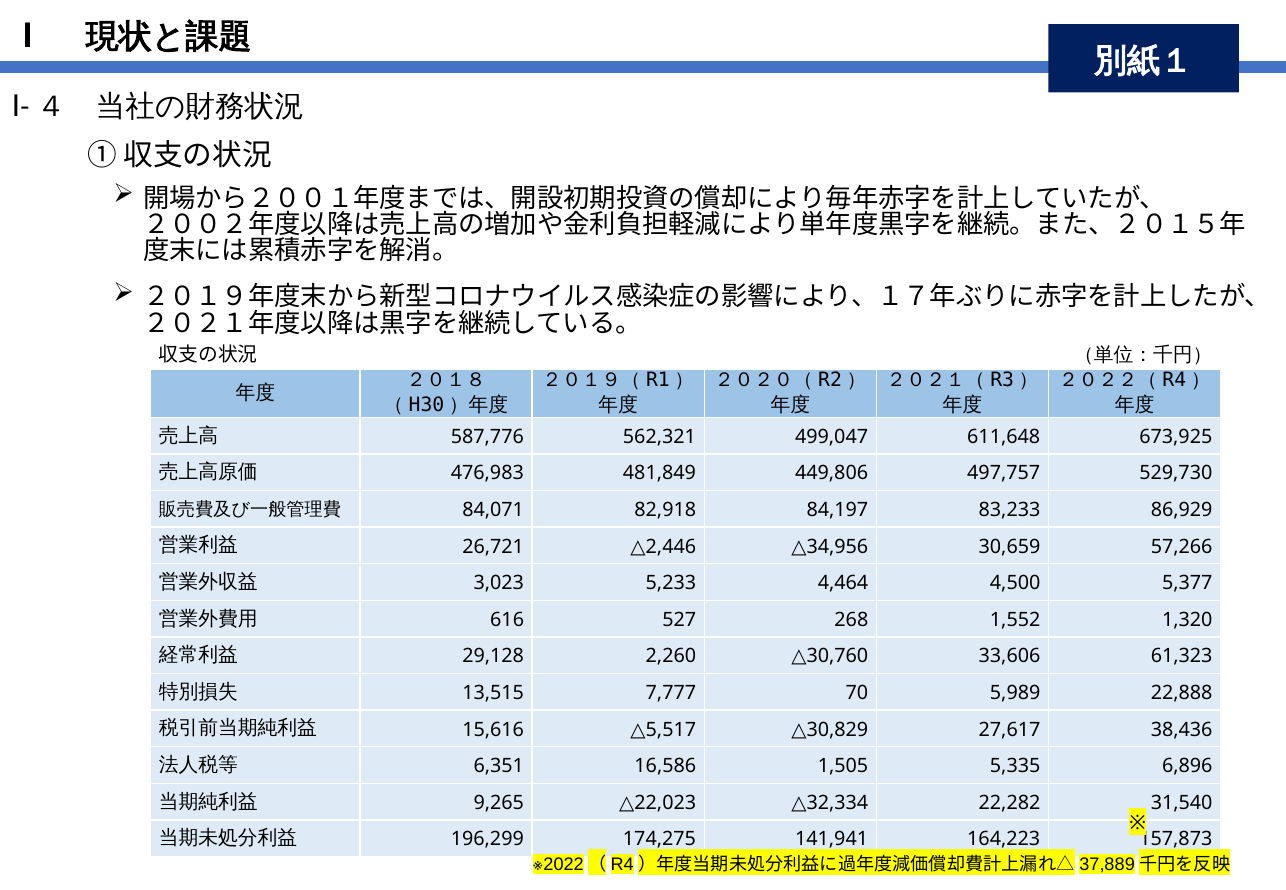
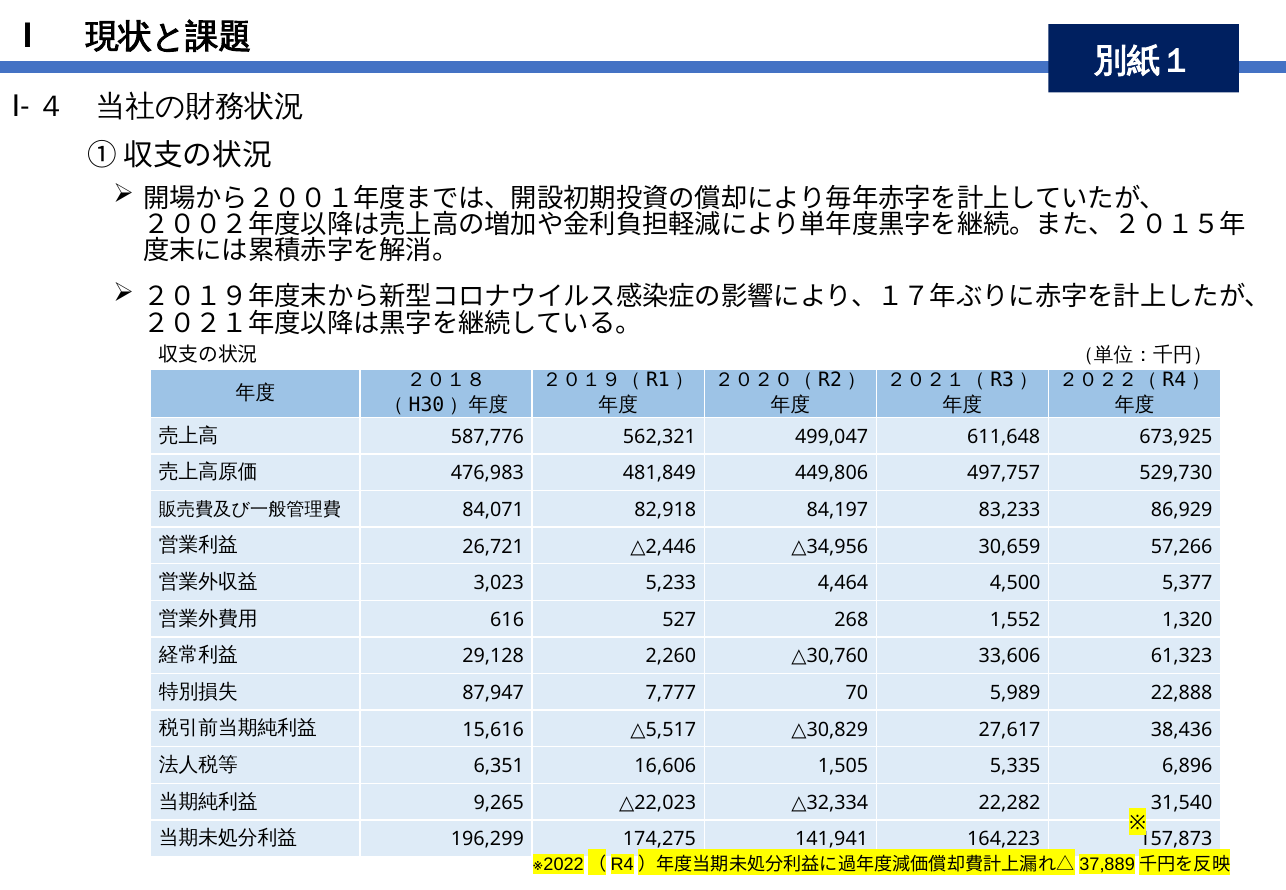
13,515: 13,515 -> 87,947 (493, 693)
16,586: 16,586 -> 16,606 (665, 766)
